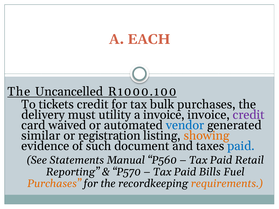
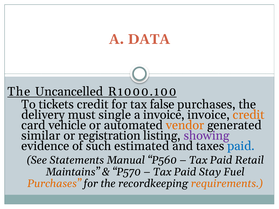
EACH: EACH -> DATA (149, 39)
bulk: bulk -> false (162, 105)
utility: utility -> single (115, 115)
credit colour: purple -> orange (249, 115)
waived: waived -> vehicle (67, 125)
vendor colour: blue -> orange (185, 125)
showing colour: orange -> purple (207, 136)
document: document -> estimated (142, 146)
Reporting: Reporting -> Maintains (73, 172)
Bills: Bills -> Stay (210, 172)
